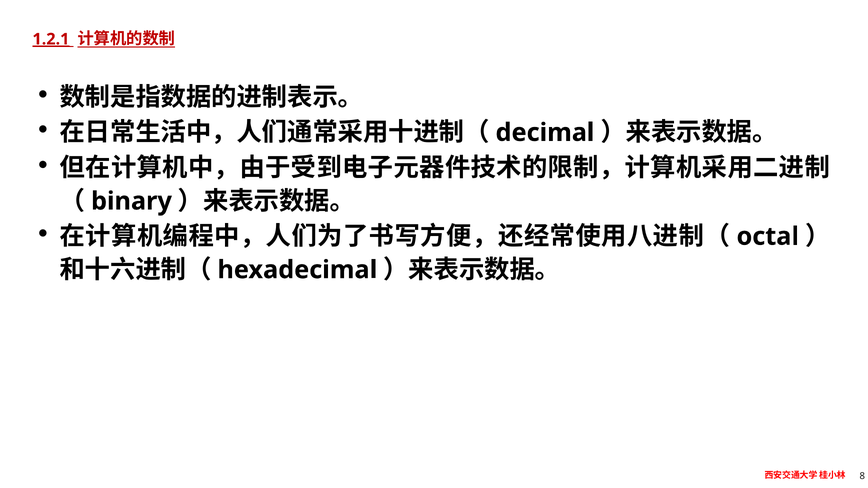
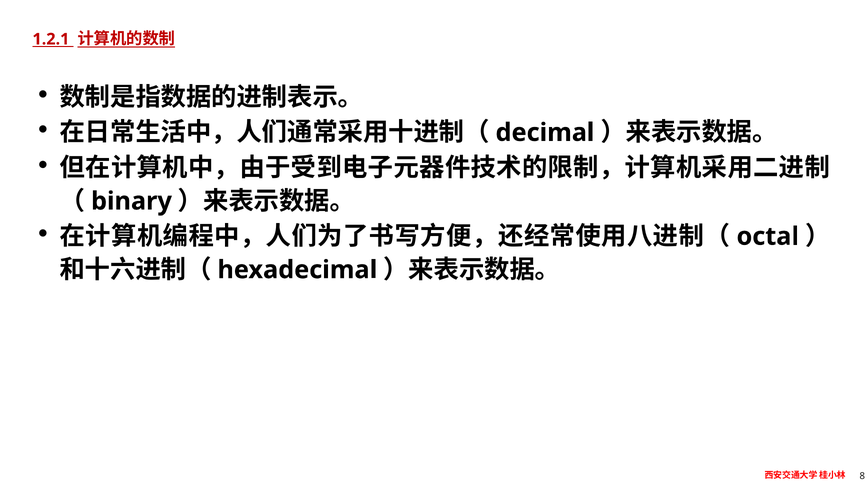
1.2.1 underline: present -> none (51, 39)
